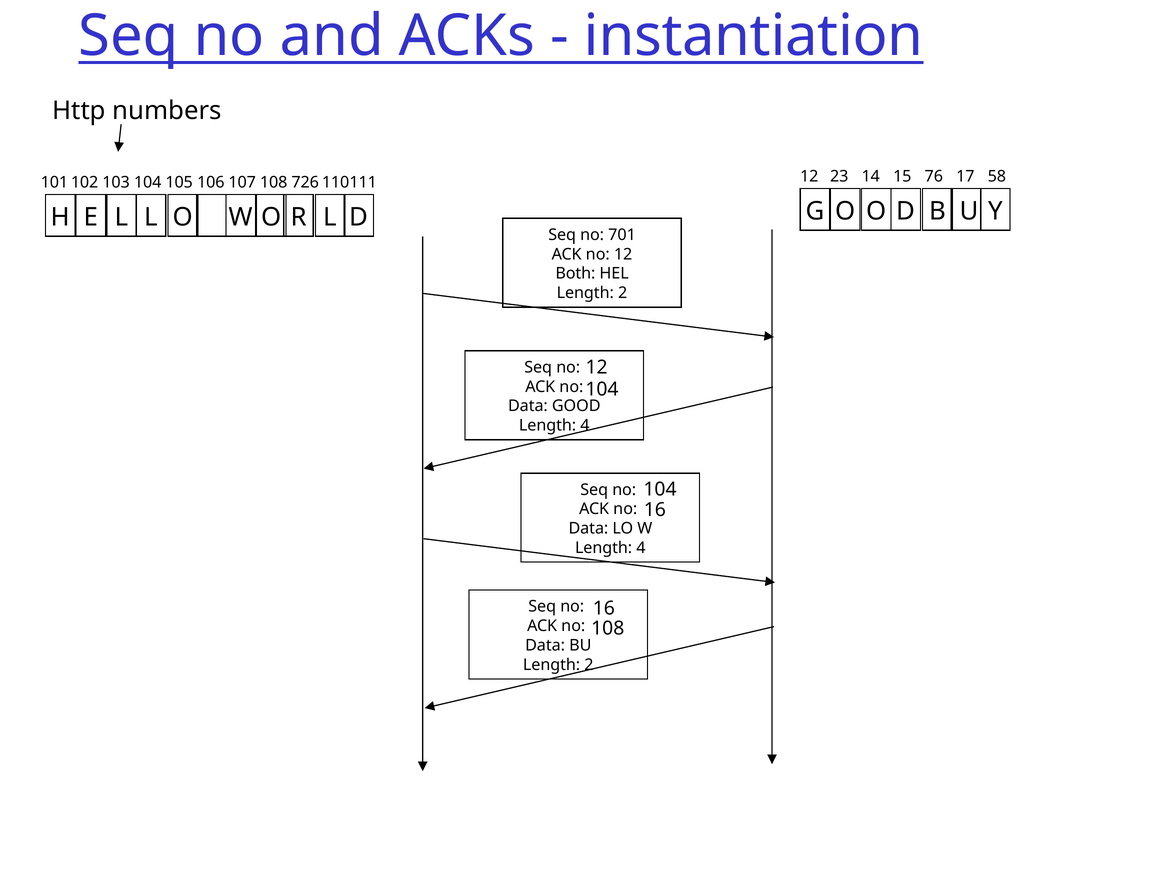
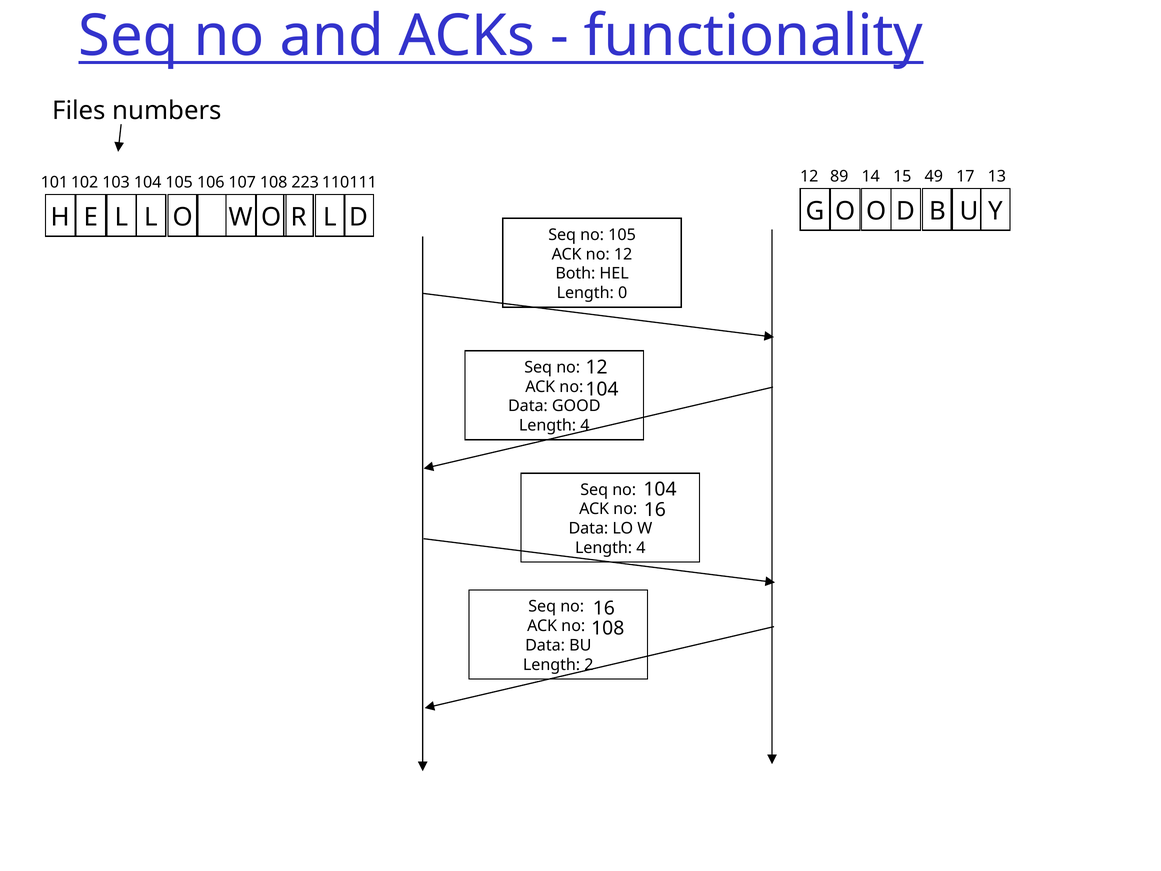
instantiation: instantiation -> functionality (753, 36)
Http: Http -> Files (79, 111)
23: 23 -> 89 (839, 177)
76: 76 -> 49 (934, 177)
58: 58 -> 13 (997, 177)
726: 726 -> 223 (305, 183)
701: 701 -> 105 (622, 235)
2: 2 -> 0 (623, 293)
